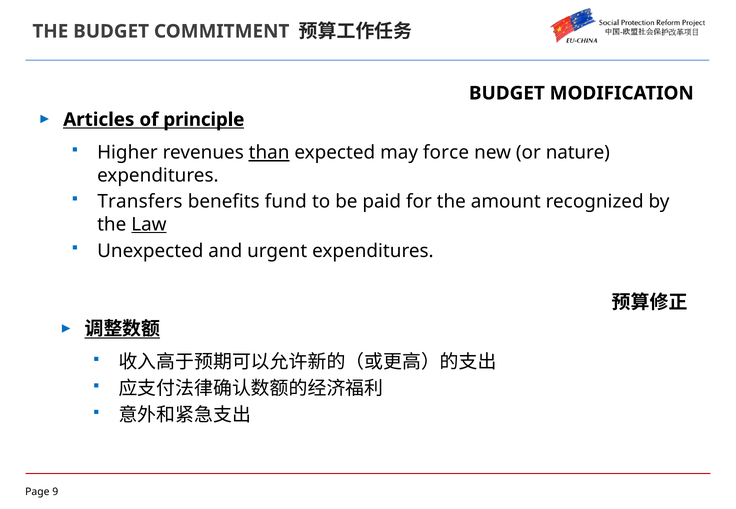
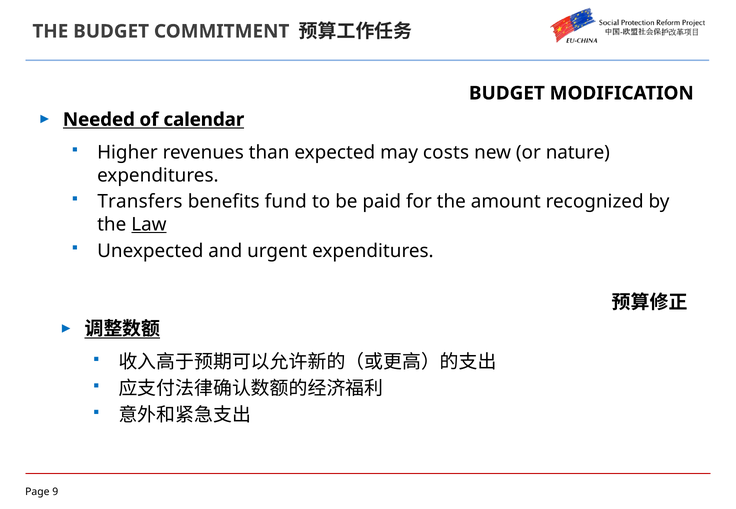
Articles: Articles -> Needed (99, 120)
principle: principle -> calendar (204, 120)
than underline: present -> none (269, 153)
force: force -> costs (446, 153)
